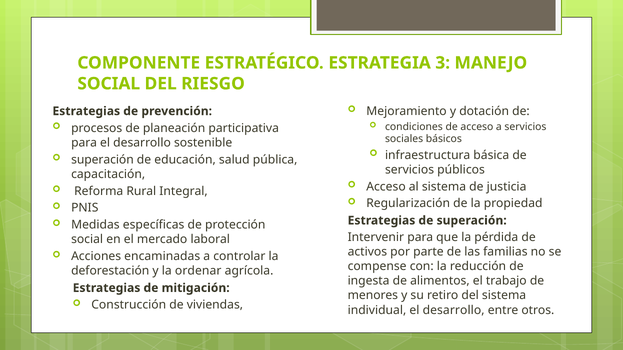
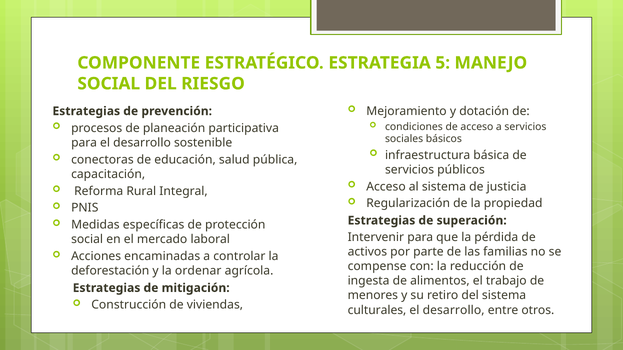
3: 3 -> 5 (443, 63)
superación: superación -> conectoras (102, 160)
individual: individual -> culturales (377, 310)
